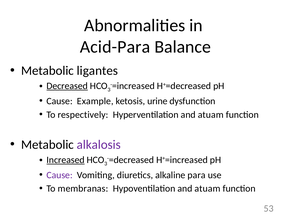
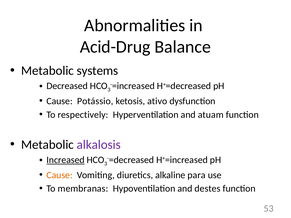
Acid-Para: Acid-Para -> Acid-Drug (115, 47)
ligantes: ligantes -> systems (97, 71)
Decreased underline: present -> none (67, 86)
Example: Example -> Potássio (95, 101)
urine: urine -> ativo (157, 101)
Cause colour: purple -> orange (60, 175)
Hypoventilation and atuam: atuam -> destes (207, 189)
